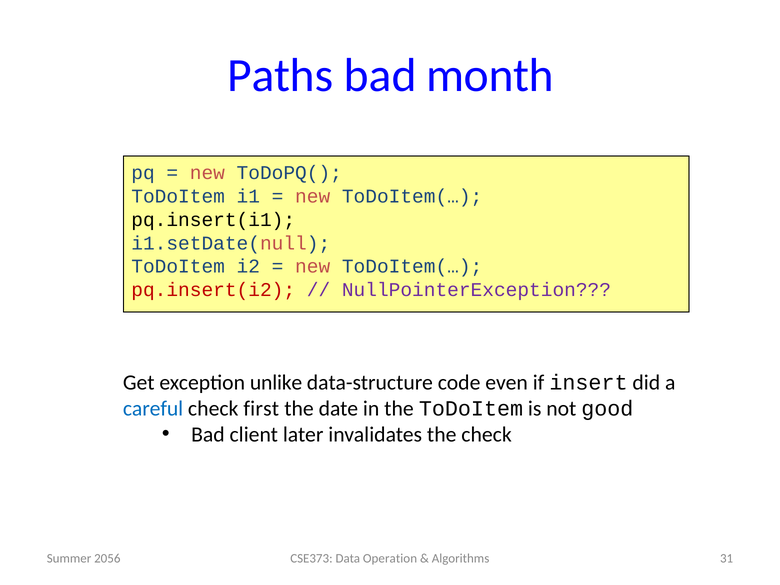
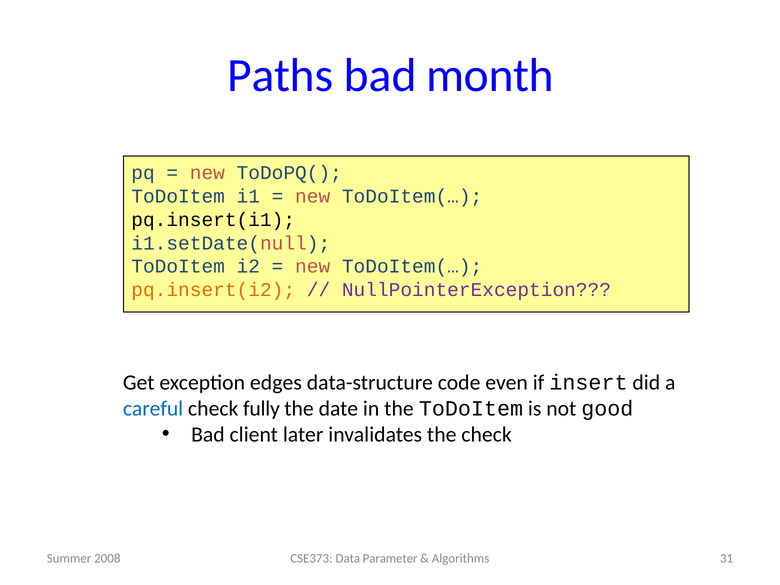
pq.insert(i2 colour: red -> orange (213, 290)
unlike: unlike -> edges (276, 382)
first: first -> fully (261, 408)
Operation: Operation -> Parameter (390, 559)
2056: 2056 -> 2008 (107, 559)
